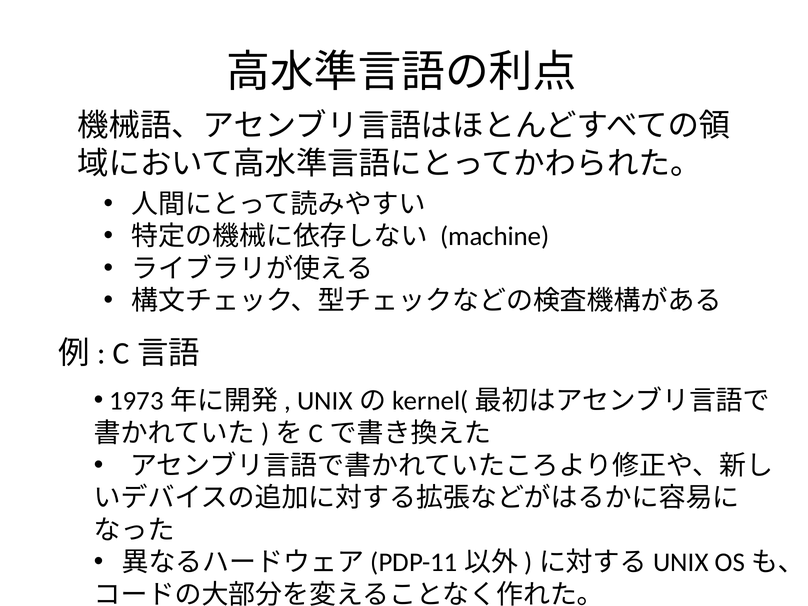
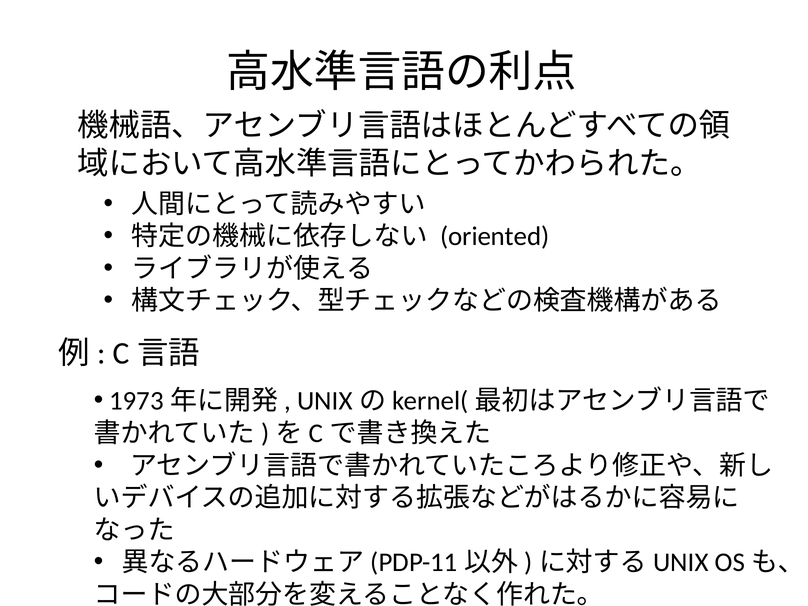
machine: machine -> oriented (495, 236)
